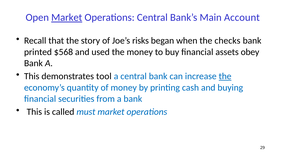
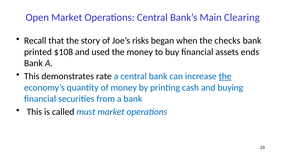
Market underline: present -> none (67, 17)
Account: Account -> Clearing (242, 17)
$568: $568 -> $108 (63, 52)
obey: obey -> ends (250, 52)
tool: tool -> rate (104, 76)
